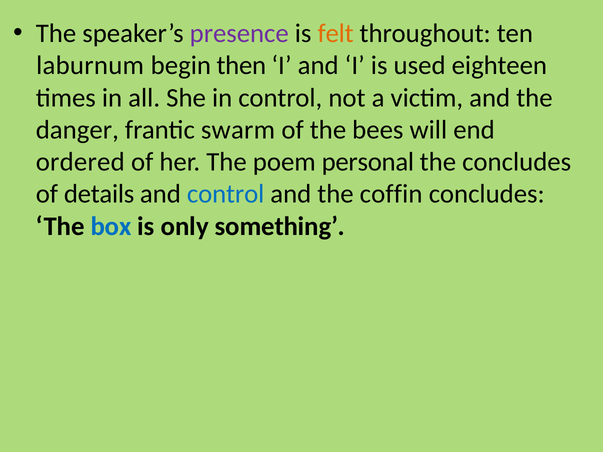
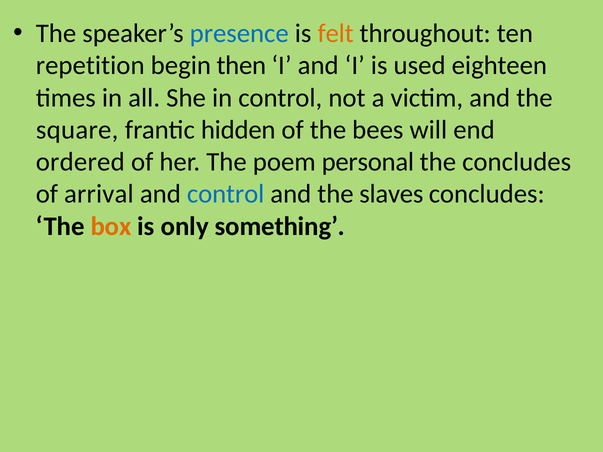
presence colour: purple -> blue (239, 33)
laburnum: laburnum -> repetition (90, 66)
danger: danger -> square (77, 130)
swarm: swarm -> hidden (238, 130)
details: details -> arrival (99, 194)
coffin: coffin -> slaves (391, 194)
box colour: blue -> orange (111, 226)
